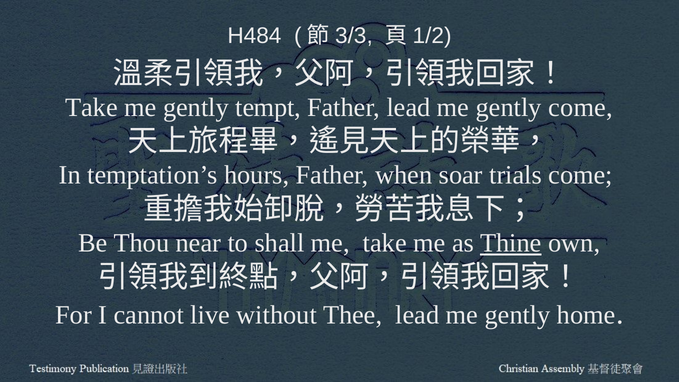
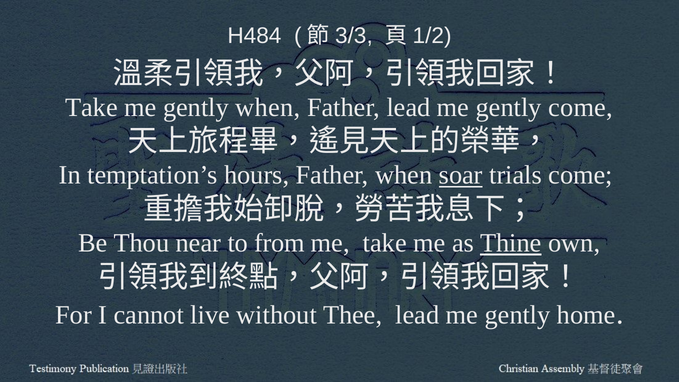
gently tempt: tempt -> when (268, 107)
soar underline: none -> present (461, 175)
shall: shall -> from (280, 243)
